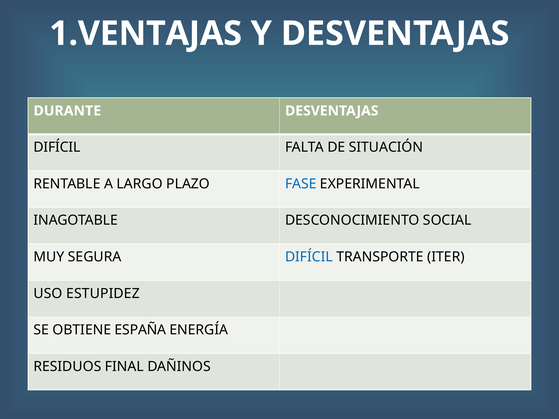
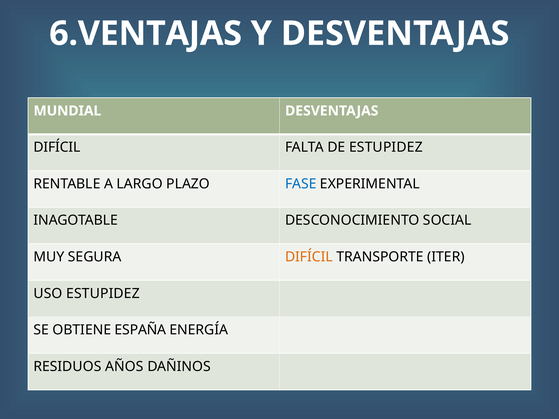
1.VENTAJAS: 1.VENTAJAS -> 6.VENTAJAS (146, 34)
DURANTE: DURANTE -> MUNDIAL (67, 111)
DE SITUACIÓN: SITUACIÓN -> ESTUPIDEZ (386, 147)
DIFÍCIL colour: blue -> orange (309, 257)
FINAL: FINAL -> AÑOS (124, 367)
